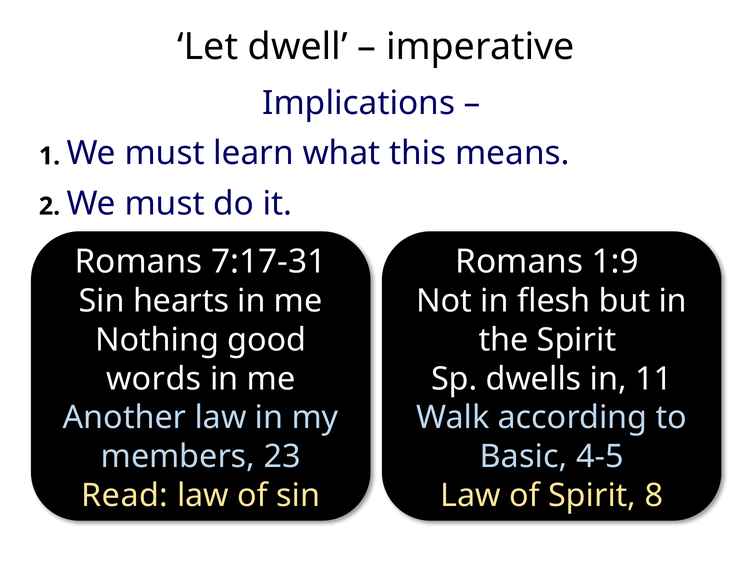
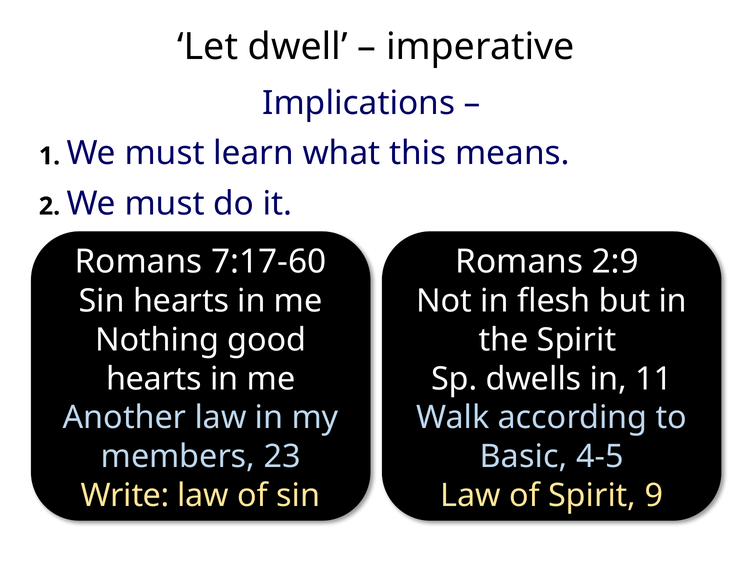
7:17-31: 7:17-31 -> 7:17-60 (269, 262)
1:9: 1:9 -> 2:9 (615, 262)
words: words -> hearts (154, 379)
Read: Read -> Write (125, 495)
8: 8 -> 9 (654, 495)
